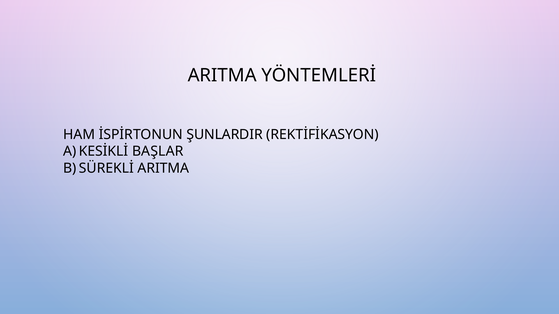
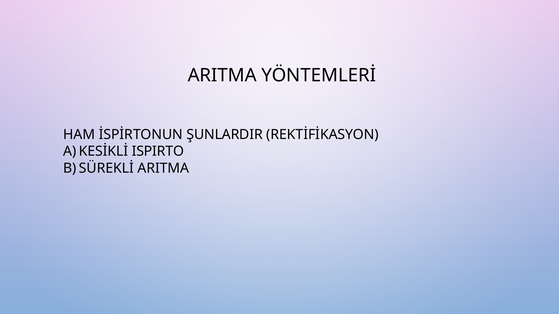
BAŞLAR: BAŞLAR -> ISPIRTO (158, 152)
